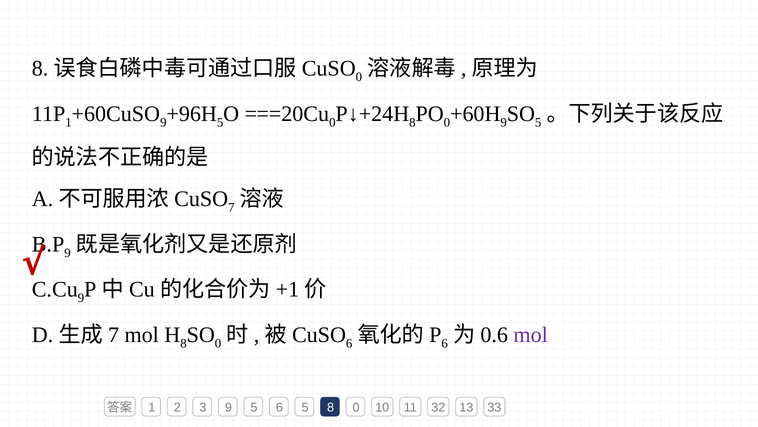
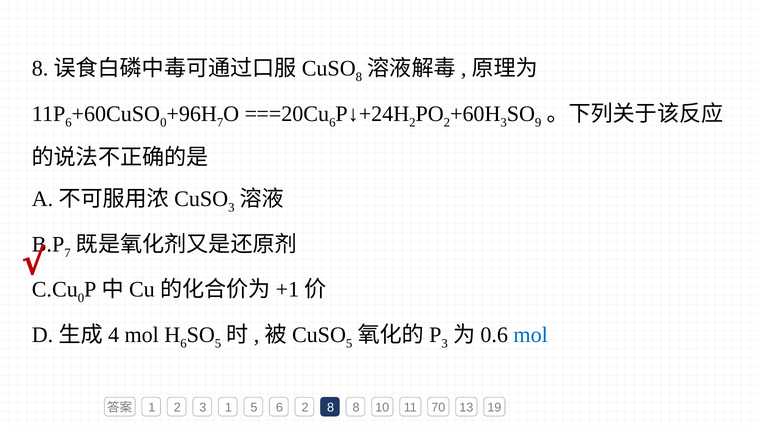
0: 0 -> 8 (359, 77)
1: 1 -> 6 (68, 122)
9: 9 -> 0 (163, 122)
5: 5 -> 7 (220, 122)
0: 0 -> 6 (332, 122)
8: 8 -> 2 (412, 122)
0: 0 -> 2 (447, 122)
9: 9 -> 3 (504, 122)
5: 5 -> 9 (538, 122)
7: 7 -> 3 (231, 207)
9: 9 -> 7 (68, 253)
9: 9 -> 0 (81, 298)
7: 7 -> 4 (114, 335)
8: 8 -> 6 (183, 343)
0: 0 -> 5 (218, 343)
6: 6 -> 5 (349, 343)
6: 6 -> 3 (445, 343)
mol colour: purple -> blue (531, 335)
3 9: 9 -> 1 (228, 407)
6 5: 5 -> 2 (305, 407)
8 0: 0 -> 8 (356, 407)
32: 32 -> 70 (438, 407)
33: 33 -> 19 (494, 407)
